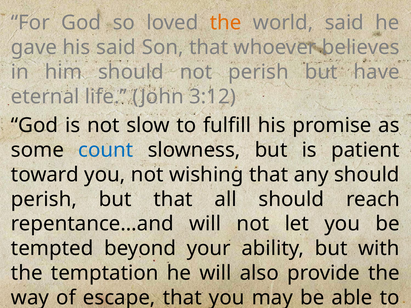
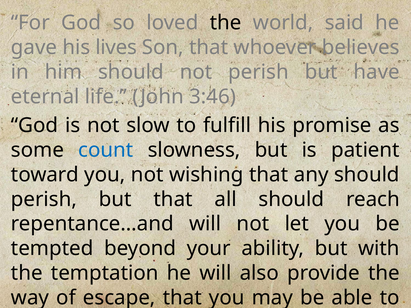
the colour: orange -> black (226, 23)
his said: said -> lives (116, 47)
3:12: 3:12 -> 3:46 (213, 97)
